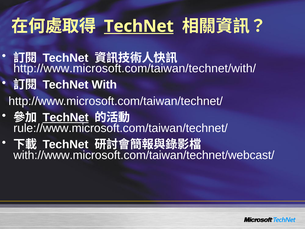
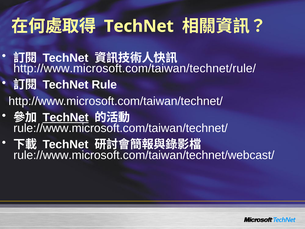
TechNet underline: present -> none (139, 26)
http://www.microsoft.com/taiwan/technet/with/: http://www.microsoft.com/taiwan/technet/with/ -> http://www.microsoft.com/taiwan/technet/rule/ (135, 68)
With: With -> Rule (104, 85)
with://www.microsoft.com/taiwan/technet/webcast/: with://www.microsoft.com/taiwan/technet/webcast/ -> rule://www.microsoft.com/taiwan/technet/webcast/ (144, 155)
